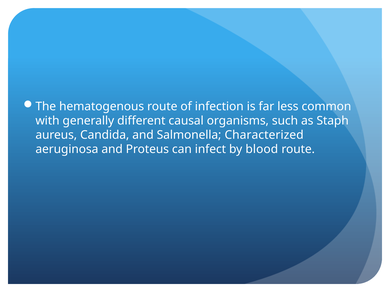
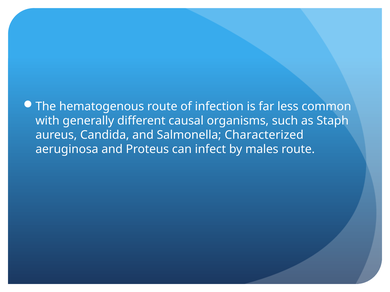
blood: blood -> males (262, 150)
